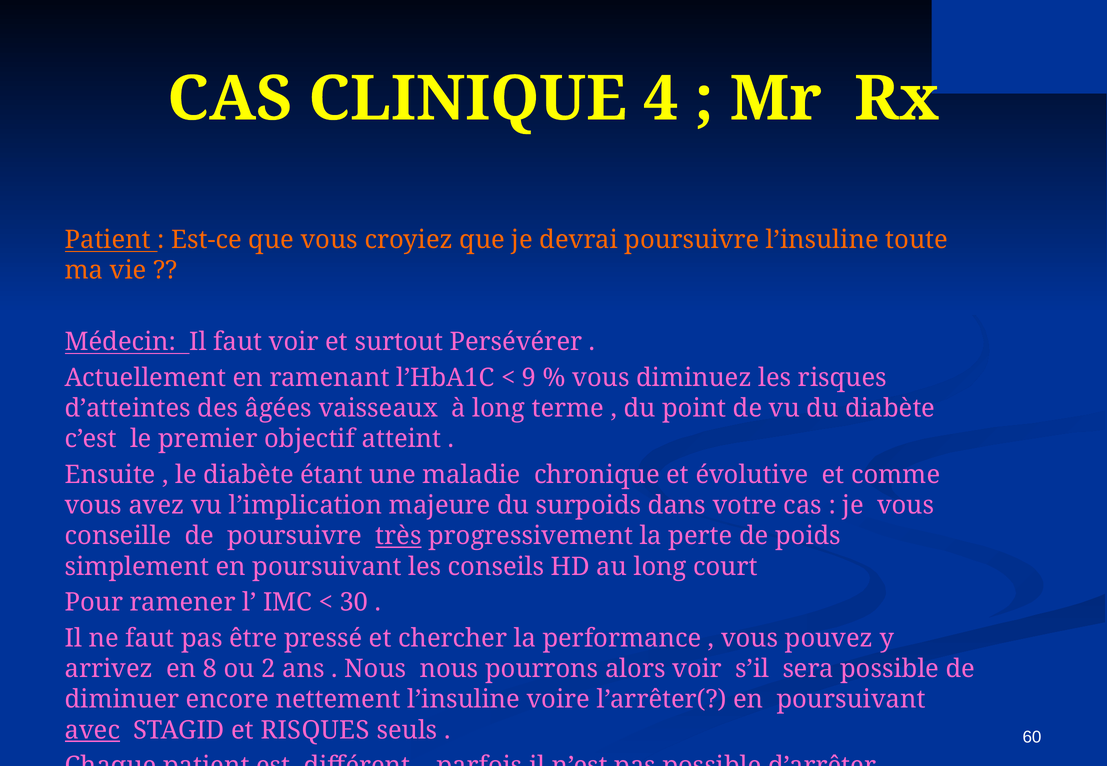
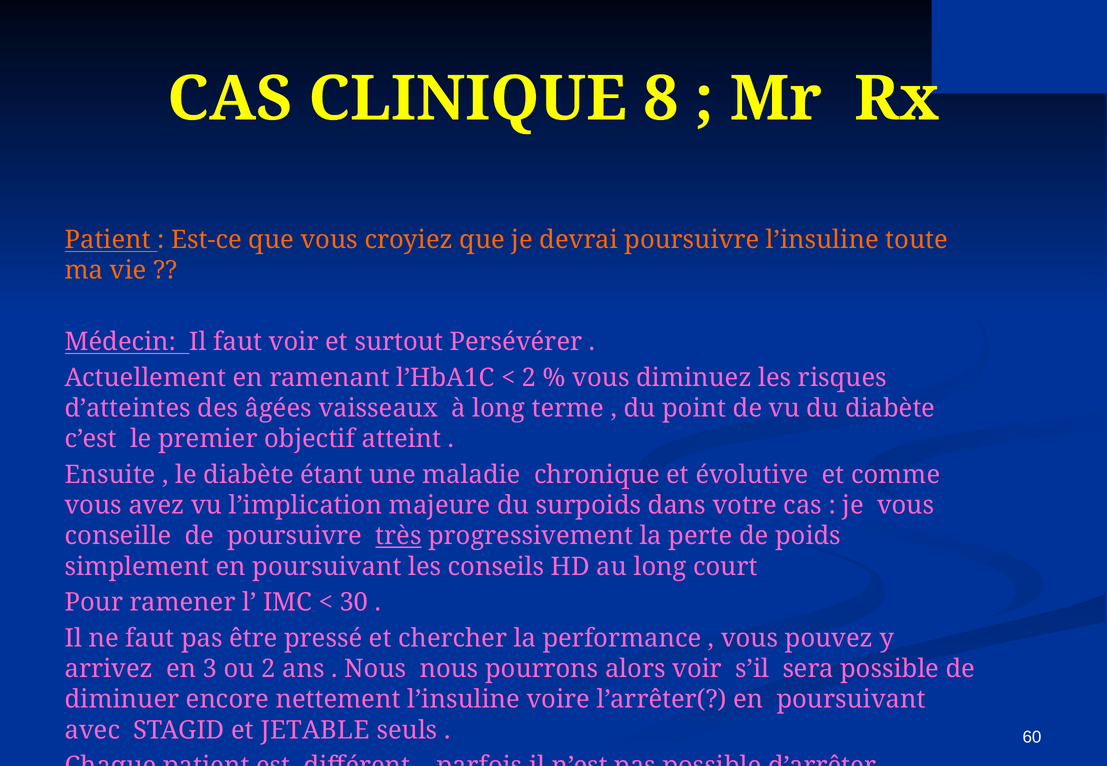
4: 4 -> 8 (661, 99)
9: 9 -> 2 (529, 378)
8: 8 -> 3 (210, 669)
avec underline: present -> none (92, 730)
et RISQUES: RISQUES -> JETABLE (315, 730)
